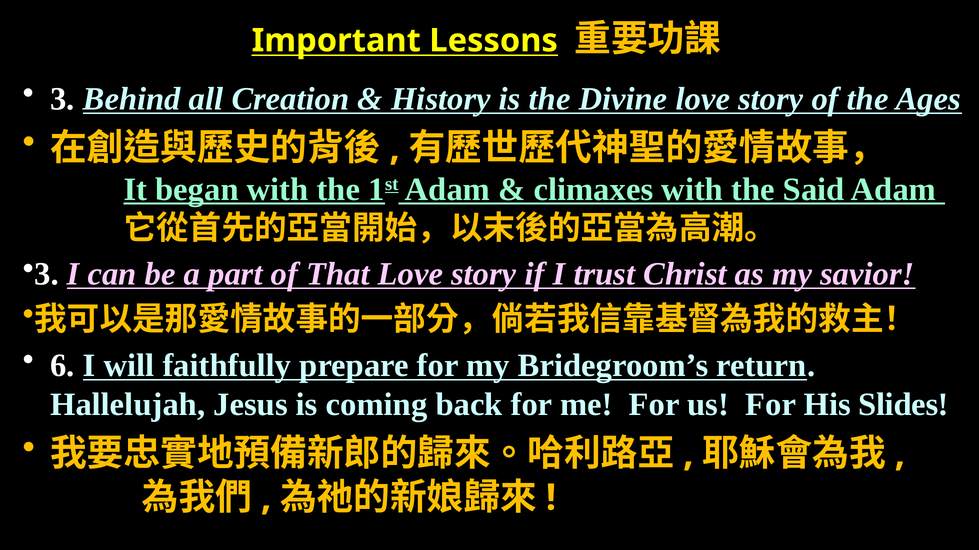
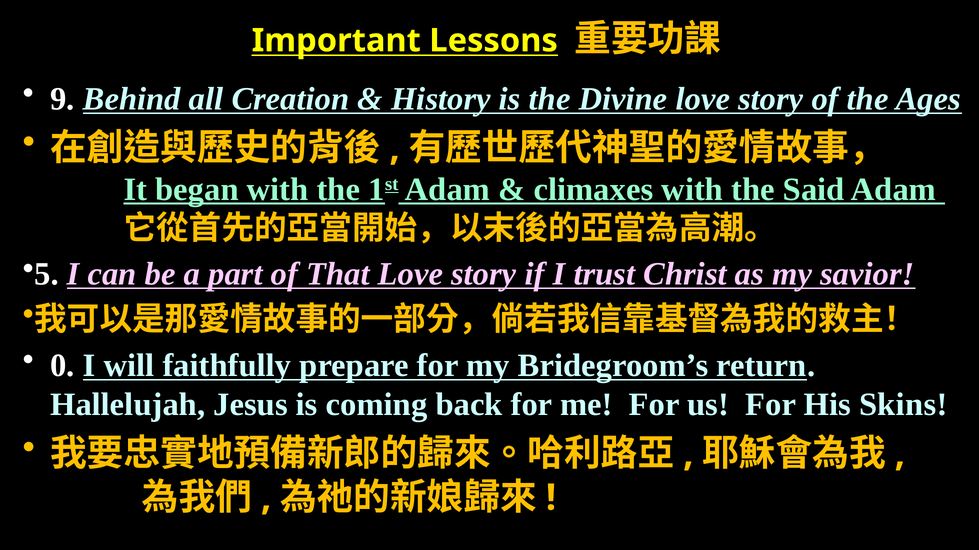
3: 3 -> 9 (62, 99)
3: 3 -> 5 (46, 274)
6: 6 -> 0 (62, 366)
Slides: Slides -> Skins (903, 405)
